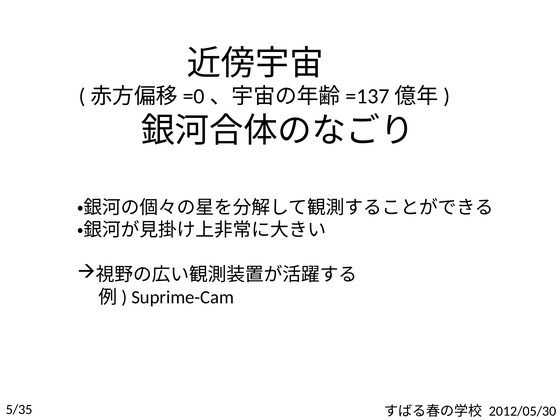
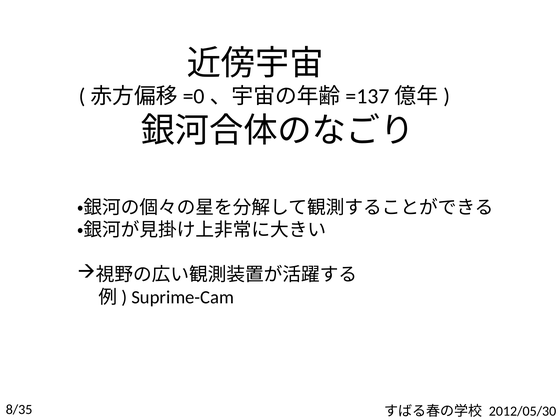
5/35: 5/35 -> 8/35 (19, 409)
